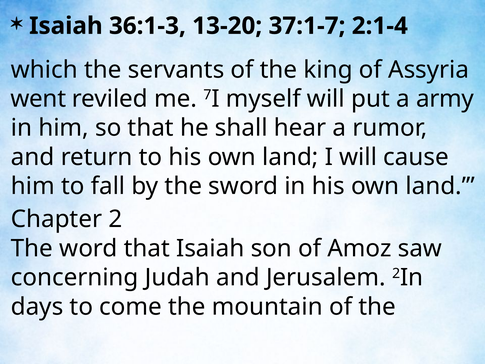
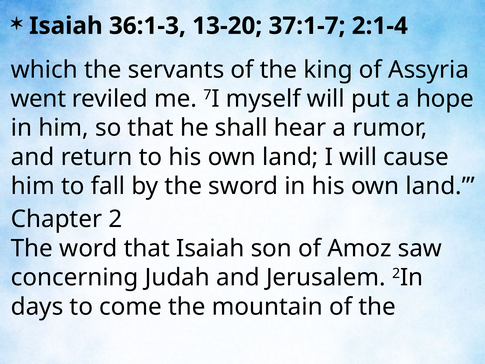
army: army -> hope (445, 99)
